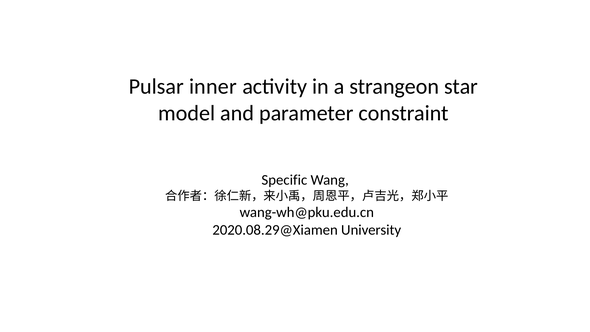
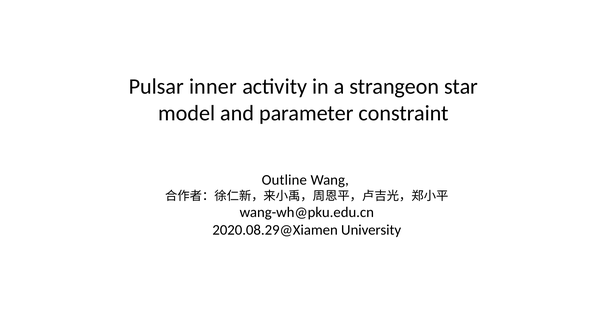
Specific: Specific -> Outline (284, 180)
